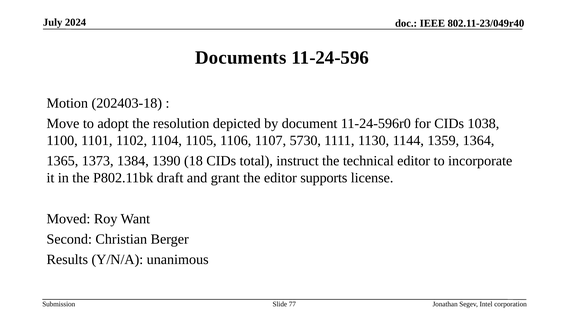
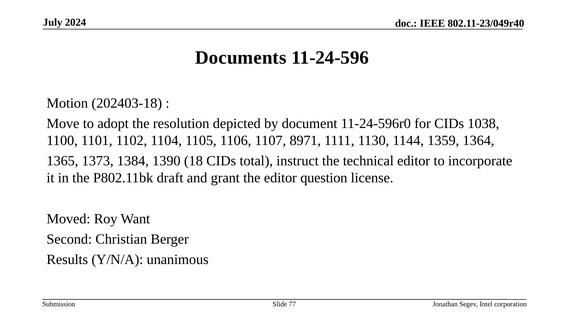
5730: 5730 -> 8971 (305, 141)
supports: supports -> question (324, 178)
